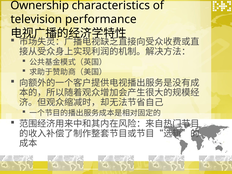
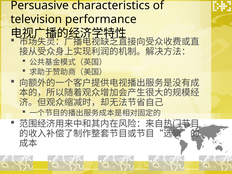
Ownership: Ownership -> Persuasive (40, 5)
